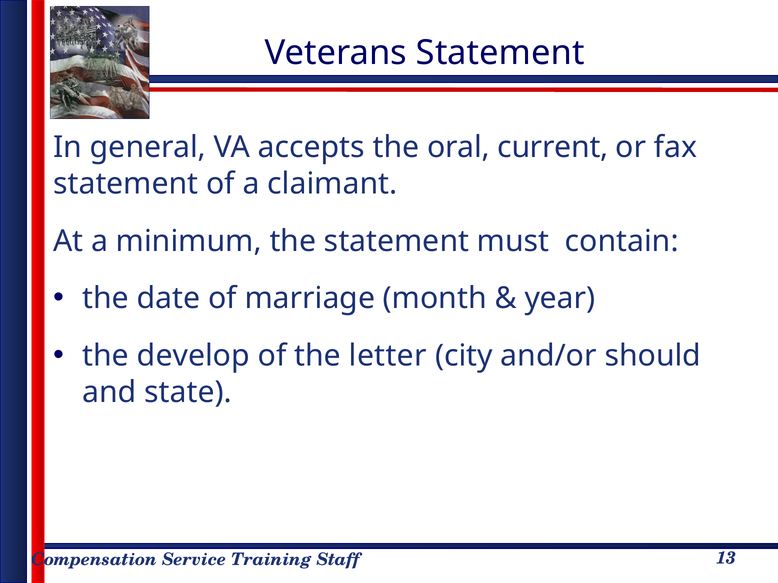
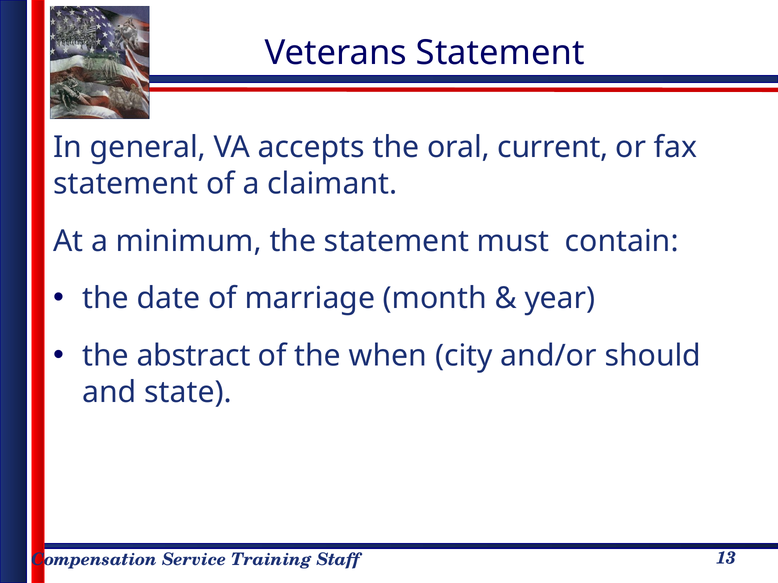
develop: develop -> abstract (194, 356)
letter: letter -> when (388, 356)
